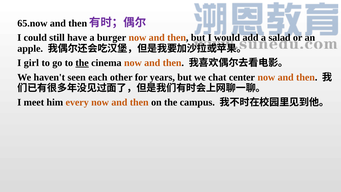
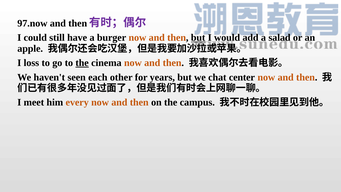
65.now: 65.now -> 97.now (32, 23)
but underline: none -> present (198, 38)
girl: girl -> loss (31, 63)
